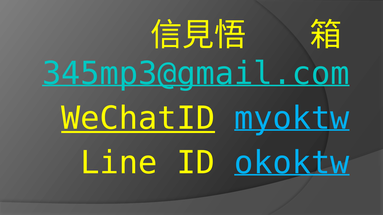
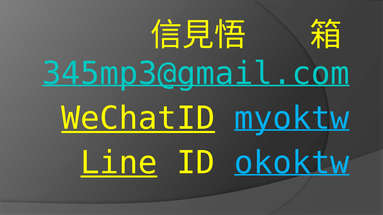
Line underline: none -> present (119, 163)
